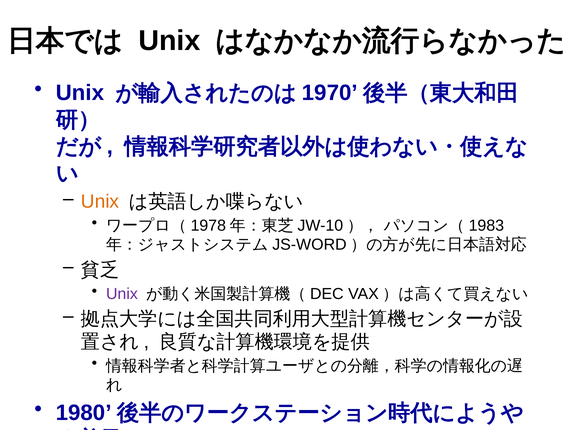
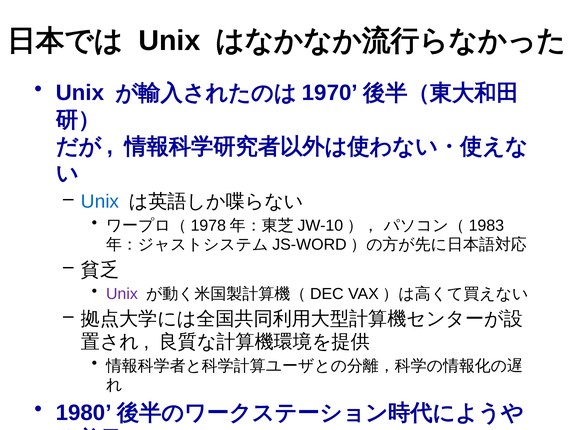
Unix colour: orange -> blue (100, 202)
